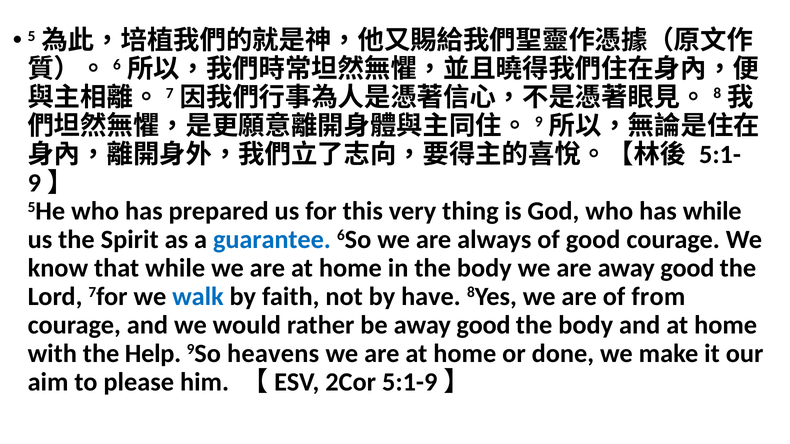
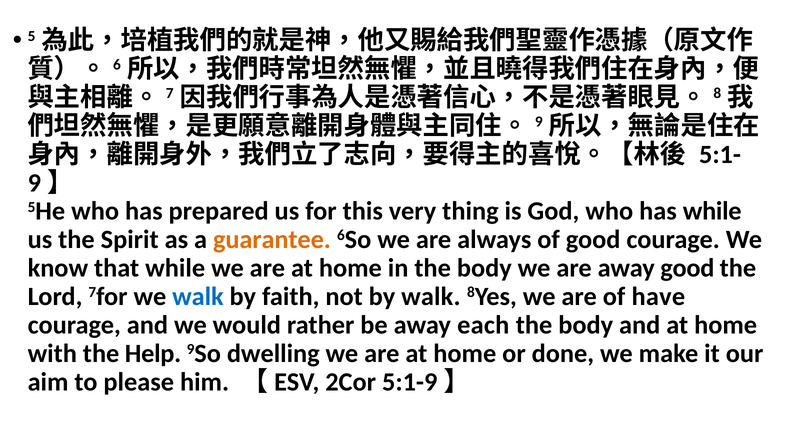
guarantee colour: blue -> orange (272, 240)
by have: have -> walk (431, 297)
from: from -> have (658, 297)
be away good: good -> each (483, 325)
heavens: heavens -> dwelling (273, 354)
